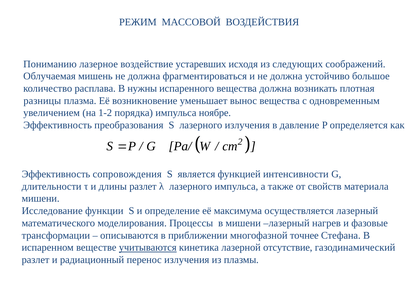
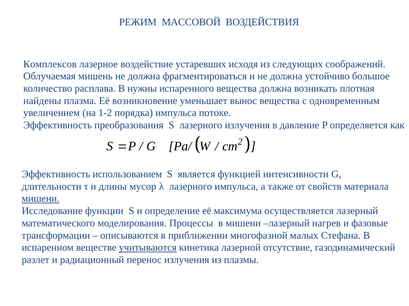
Пониманию: Пониманию -> Комплексов (50, 64)
разницы: разницы -> найдены (42, 101)
ноябре: ноябре -> потоке (215, 113)
сопровождения: сопровождения -> использованием (127, 175)
длины разлет: разлет -> мусор (143, 187)
мишени underline: none -> present (41, 199)
точнее: точнее -> малых (304, 236)
